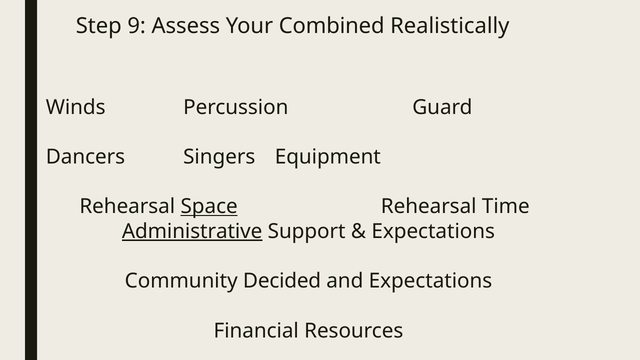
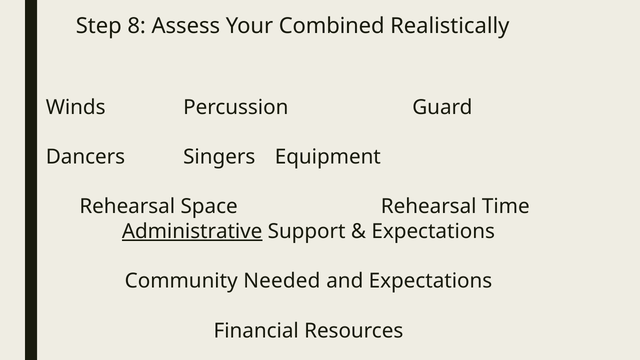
9: 9 -> 8 (137, 26)
Space underline: present -> none (209, 207)
Decided: Decided -> Needed (282, 281)
